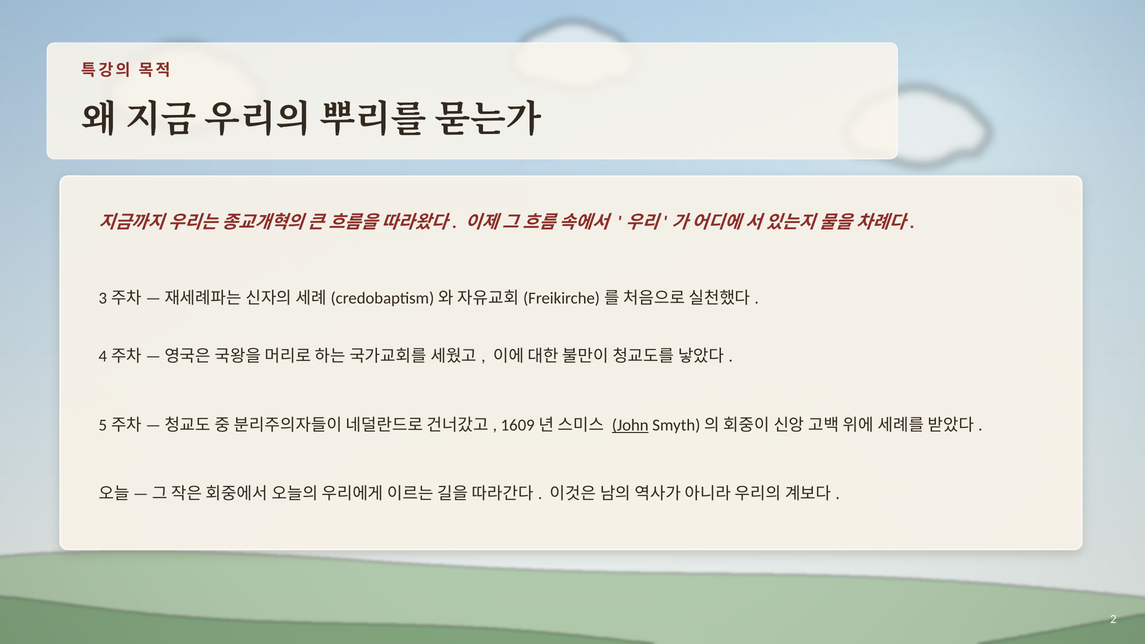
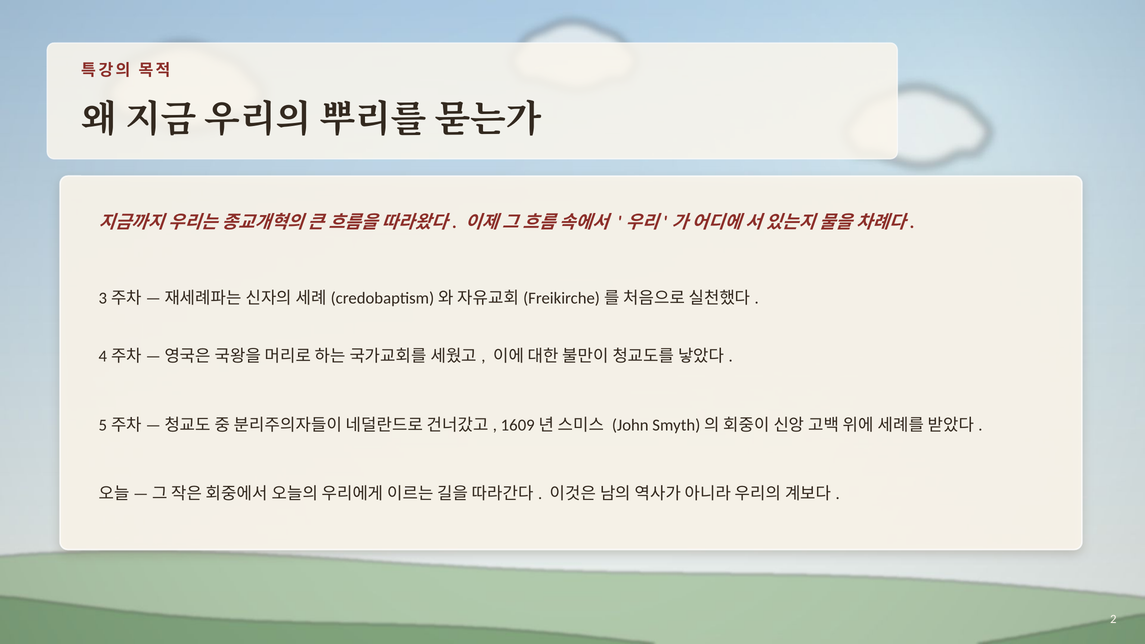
John underline: present -> none (630, 425)
